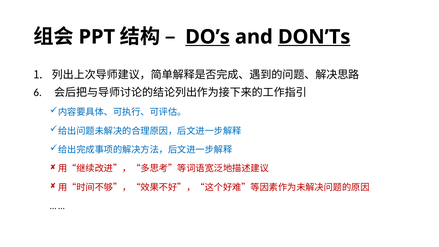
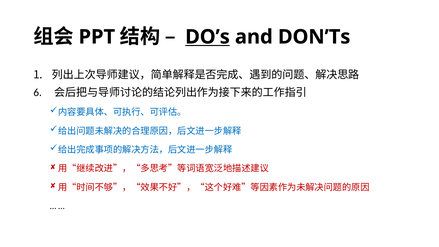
DON’Ts underline: present -> none (314, 37)
